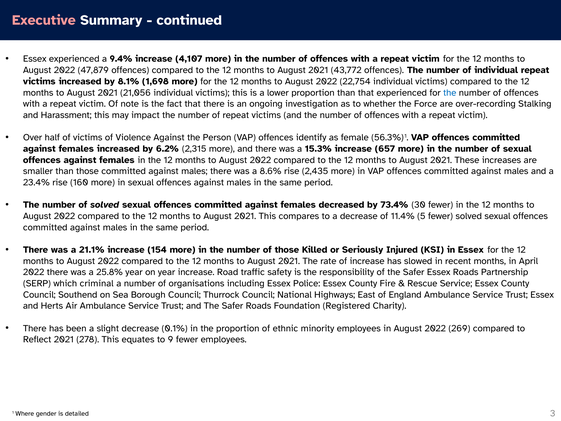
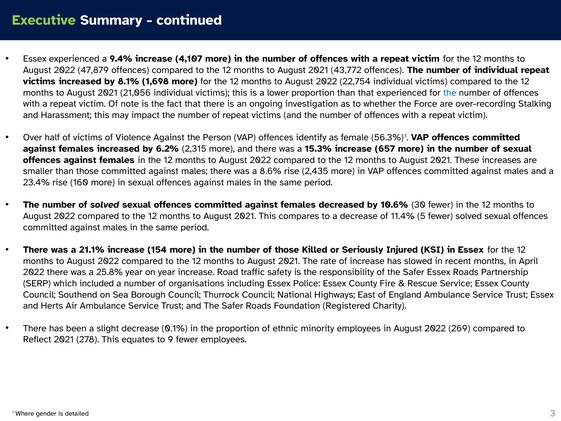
Executive colour: pink -> light green (44, 20)
73.4%: 73.4% -> 10.6% (394, 205)
criminal: criminal -> included (97, 283)
